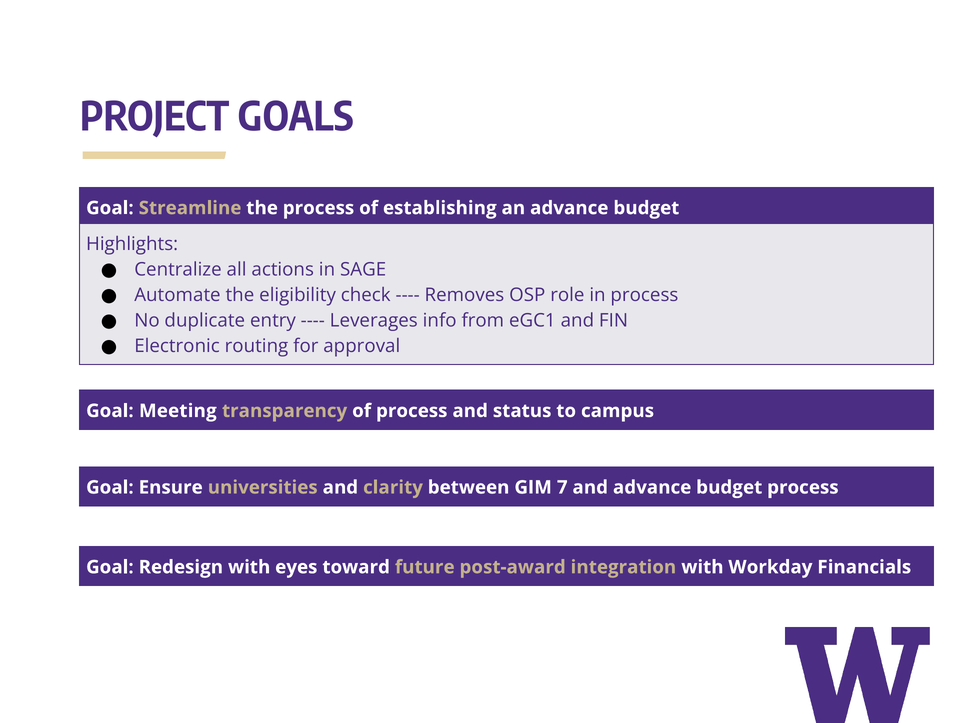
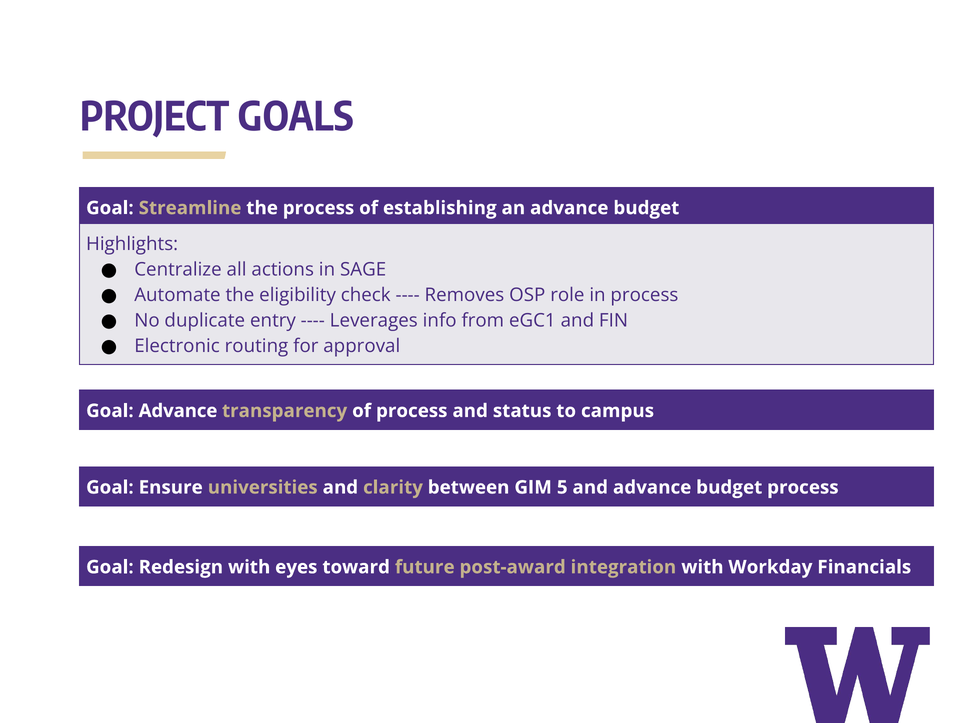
Goal Meeting: Meeting -> Advance (178, 411)
7: 7 -> 5 (562, 487)
